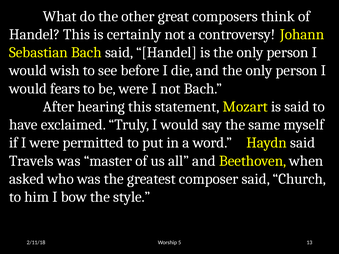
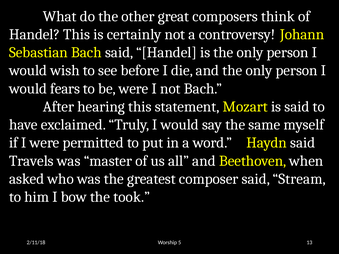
Church: Church -> Stream (299, 179)
style: style -> took (132, 197)
